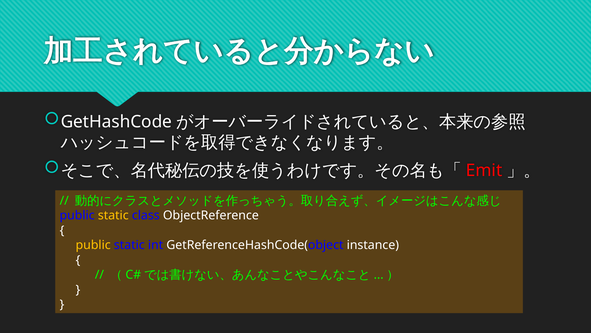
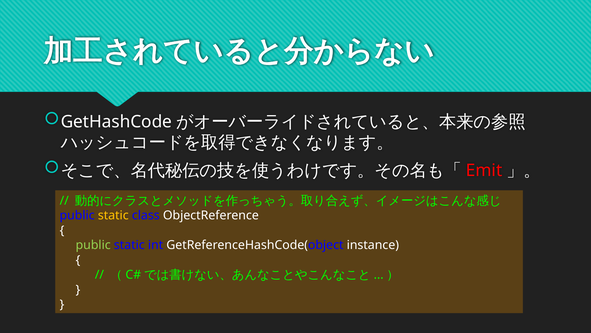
public colour: yellow -> light green (93, 245)
